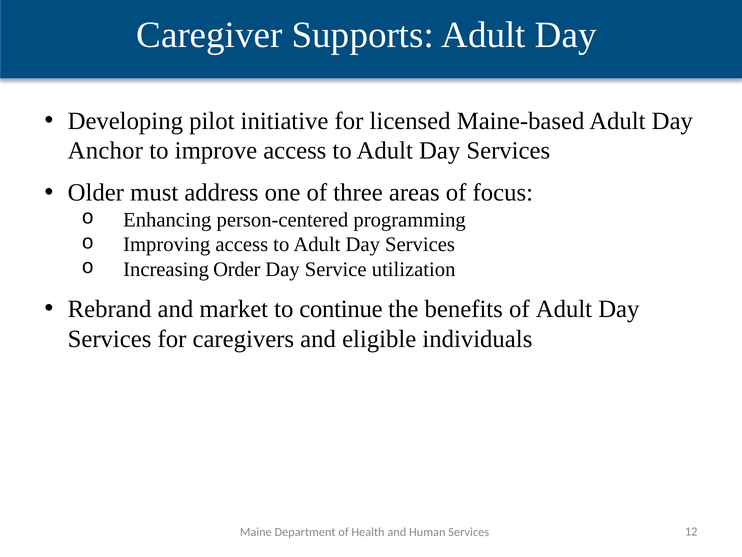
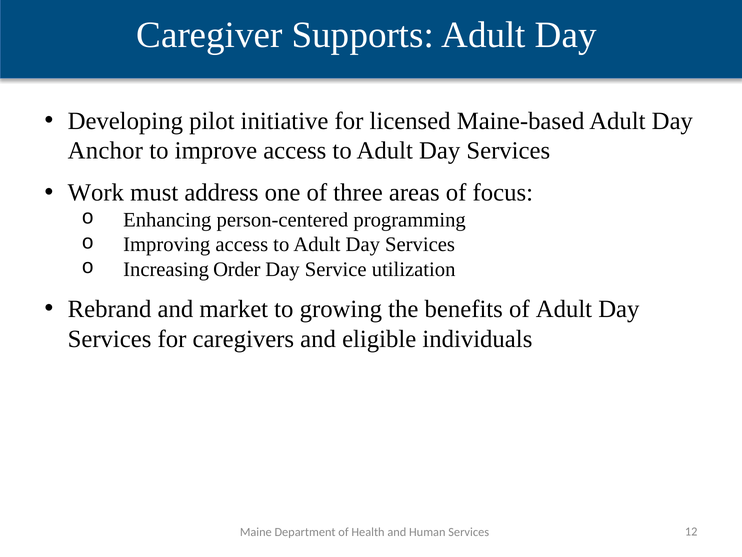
Older: Older -> Work (96, 193)
continue: continue -> growing (341, 309)
